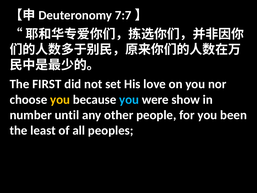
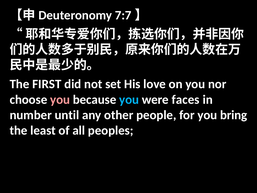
you colour: yellow -> pink (60, 99)
show: show -> faces (186, 99)
been: been -> bring (234, 115)
